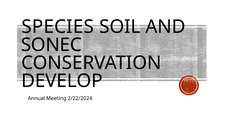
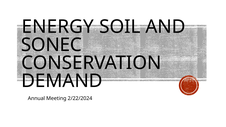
SPECIES: SPECIES -> ENERGY (58, 27)
DEVELOP: DEVELOP -> DEMAND (62, 81)
